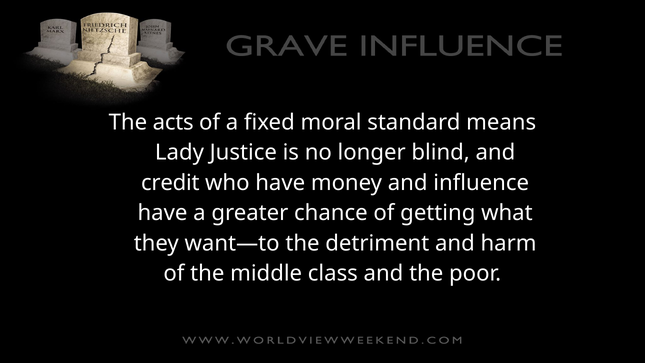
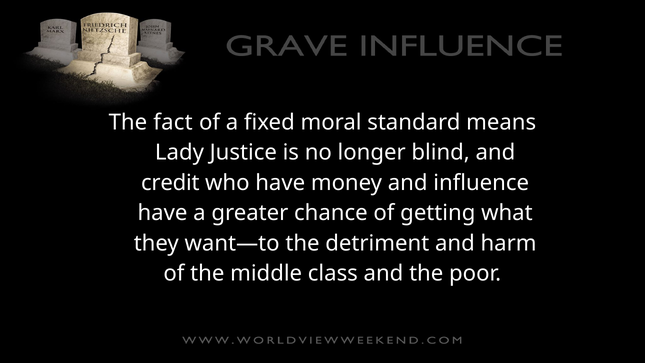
acts: acts -> fact (173, 122)
